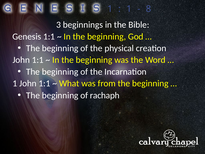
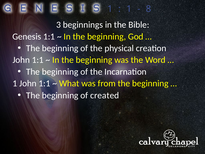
rachaph: rachaph -> created (105, 95)
